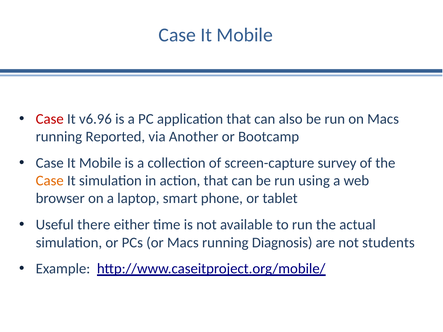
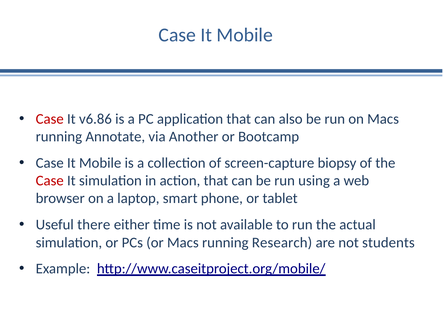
v6.96: v6.96 -> v6.86 (95, 119)
Reported: Reported -> Annotate (115, 137)
survey: survey -> biopsy (337, 163)
Case colour: orange -> red (50, 181)
Diagnosis: Diagnosis -> Research (282, 243)
